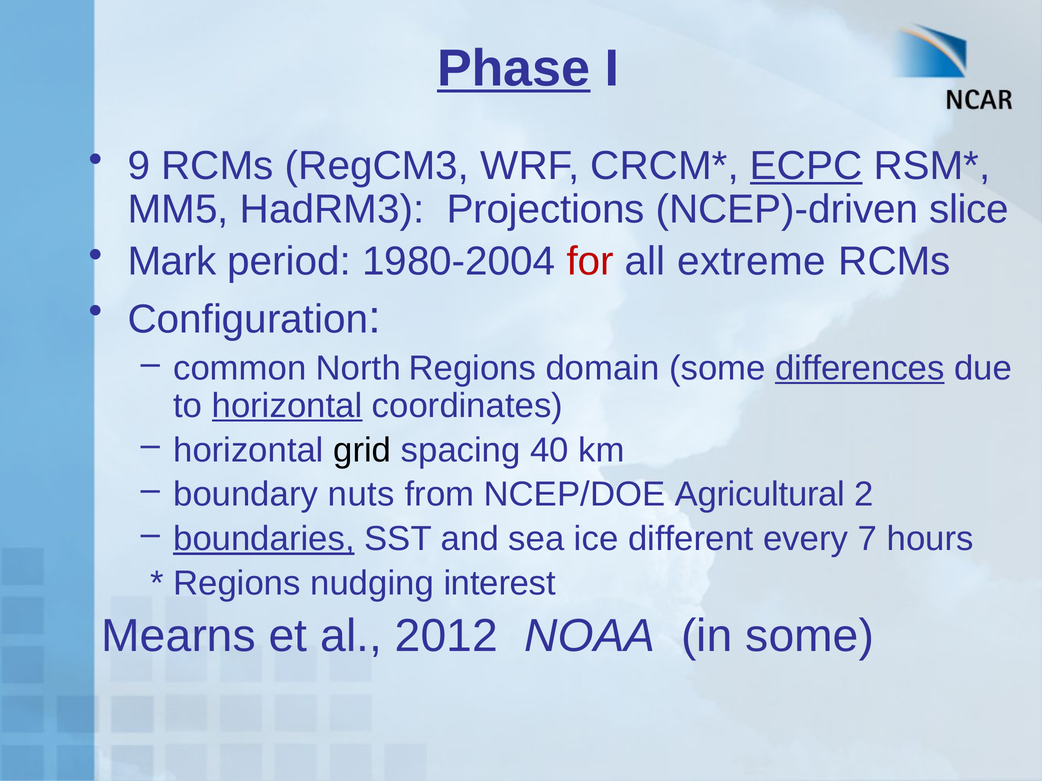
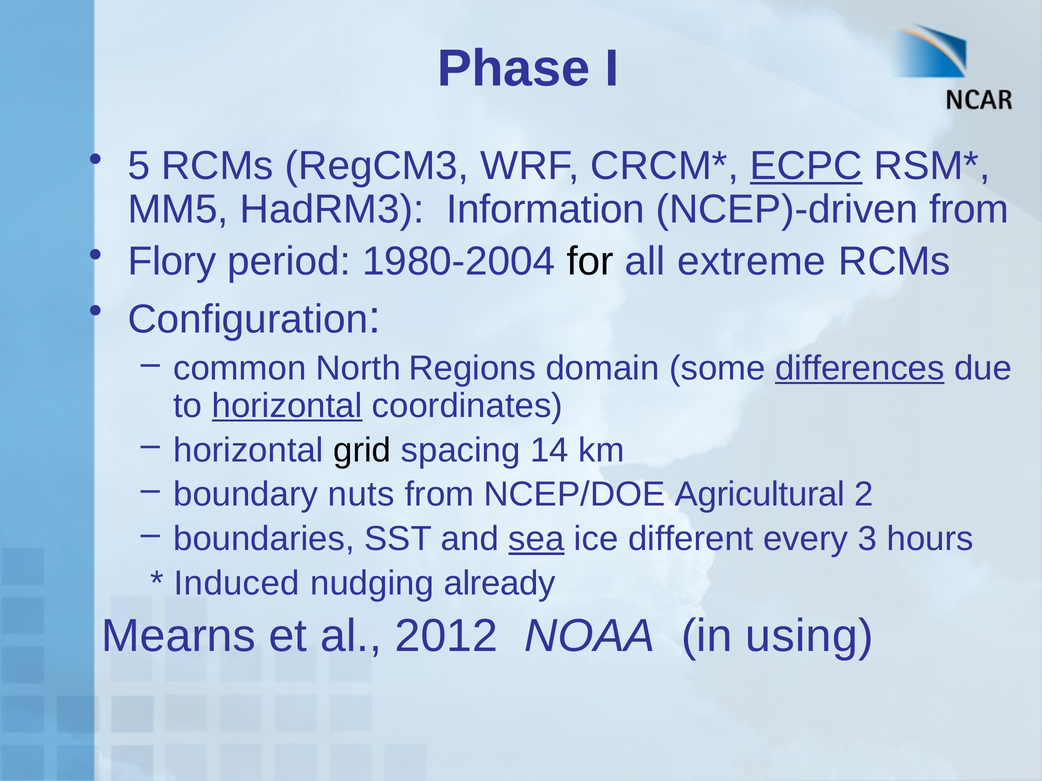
Phase underline: present -> none (514, 69)
9: 9 -> 5 (139, 166)
Projections: Projections -> Information (546, 210)
NCEP)-driven slice: slice -> from (969, 210)
Mark: Mark -> Flory (172, 261)
for colour: red -> black (590, 261)
40: 40 -> 14 (549, 450)
boundaries underline: present -> none (264, 539)
sea underline: none -> present (536, 539)
7: 7 -> 3 (867, 539)
Regions: Regions -> Induced (237, 584)
interest: interest -> already (500, 584)
in some: some -> using (810, 637)
